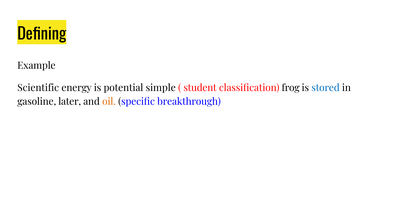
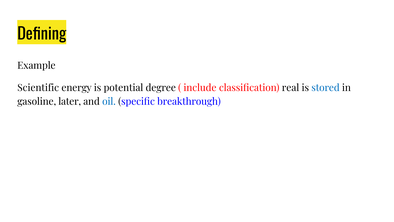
simple: simple -> degree (161, 88)
student: student -> include (200, 88)
frog: frog -> real (291, 88)
oil colour: orange -> blue (109, 101)
